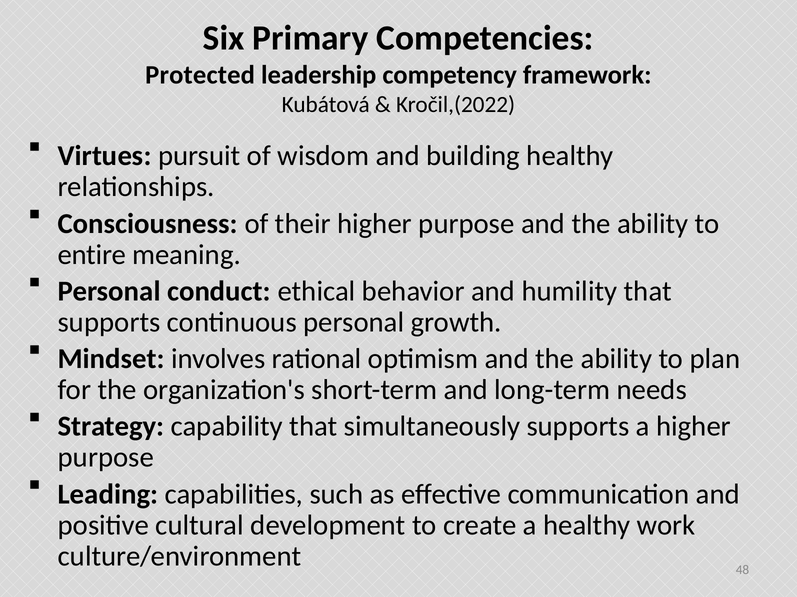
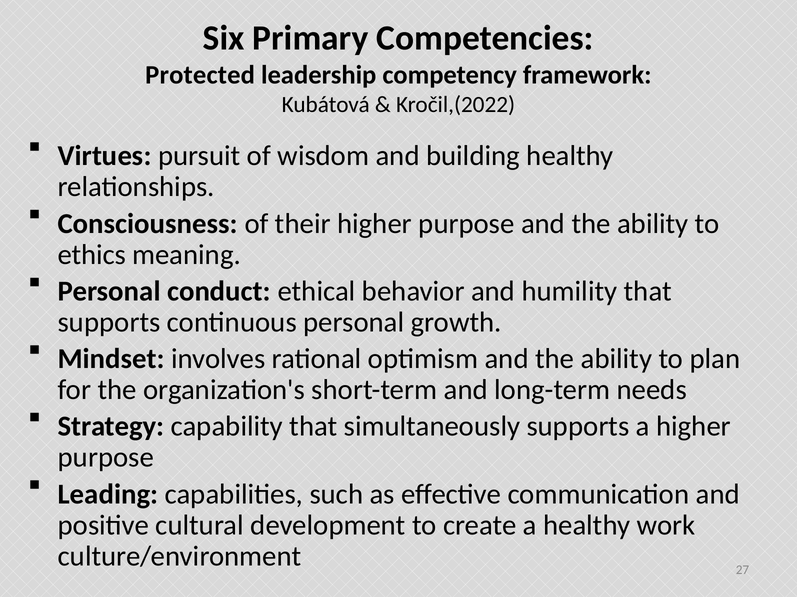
entire: entire -> ethics (92, 255)
48: 48 -> 27 (742, 571)
